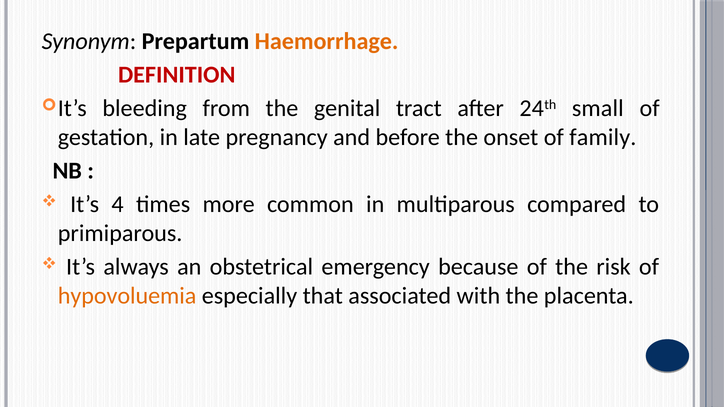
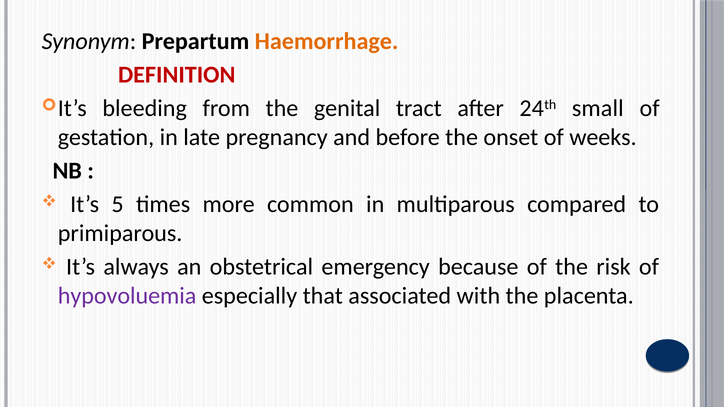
family: family -> weeks (603, 137)
4: 4 -> 5 (118, 205)
hypovoluemia colour: orange -> purple (127, 296)
